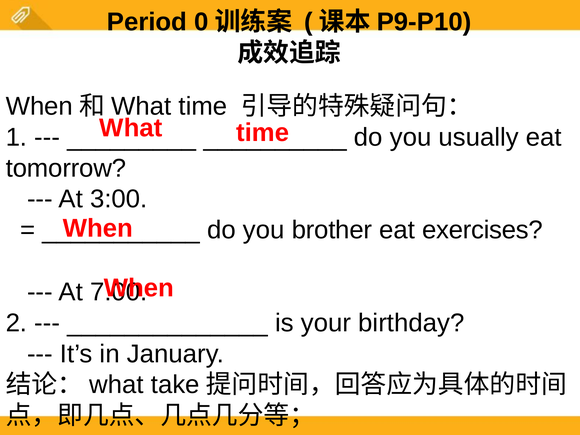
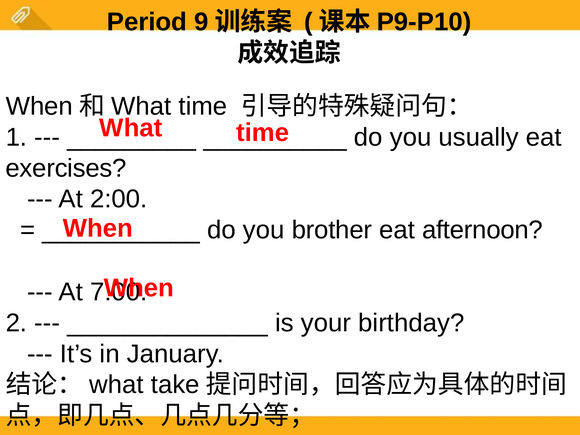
0: 0 -> 9 (201, 22)
tomorrow: tomorrow -> exercises (66, 168)
3:00: 3:00 -> 2:00 (119, 199)
exercises: exercises -> afternoon (482, 230)
